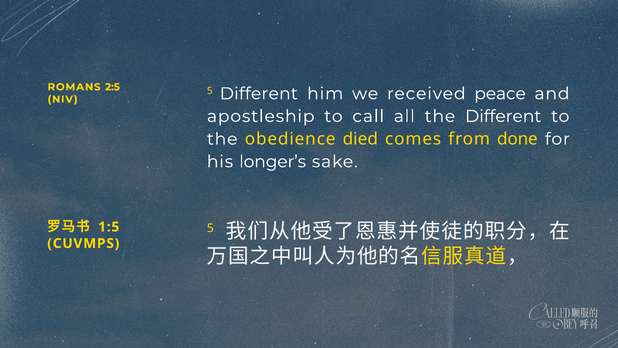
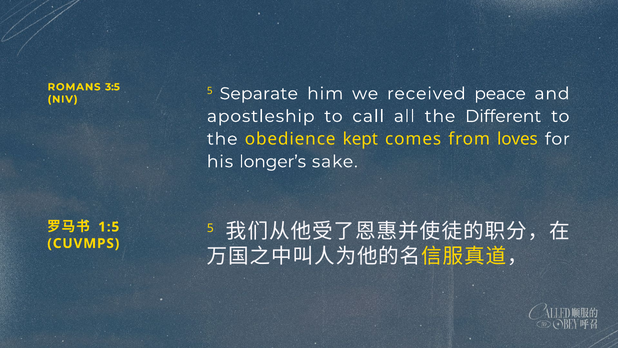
2:5: 2:5 -> 3:5 (113, 87)
5 Different: Different -> Separate (259, 94)
died: died -> kept (360, 139)
done: done -> loves (517, 139)
